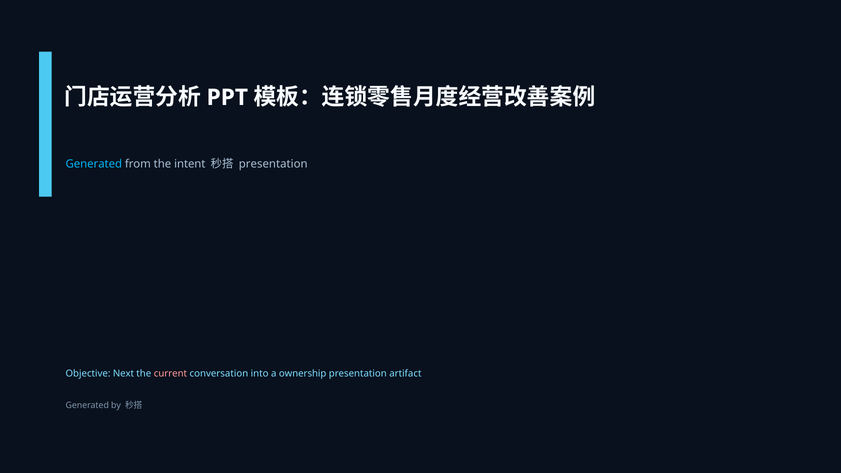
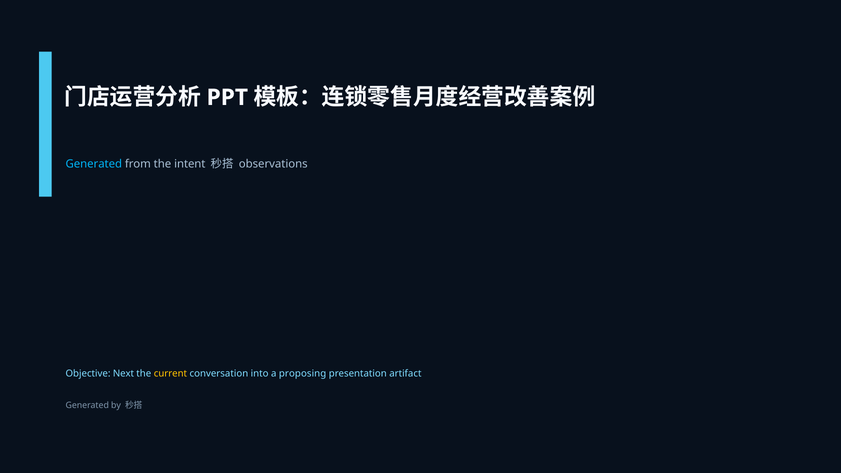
presentation: presentation -> observations (273, 164)
current colour: pink -> yellow (170, 373)
ownership: ownership -> proposing (303, 373)
